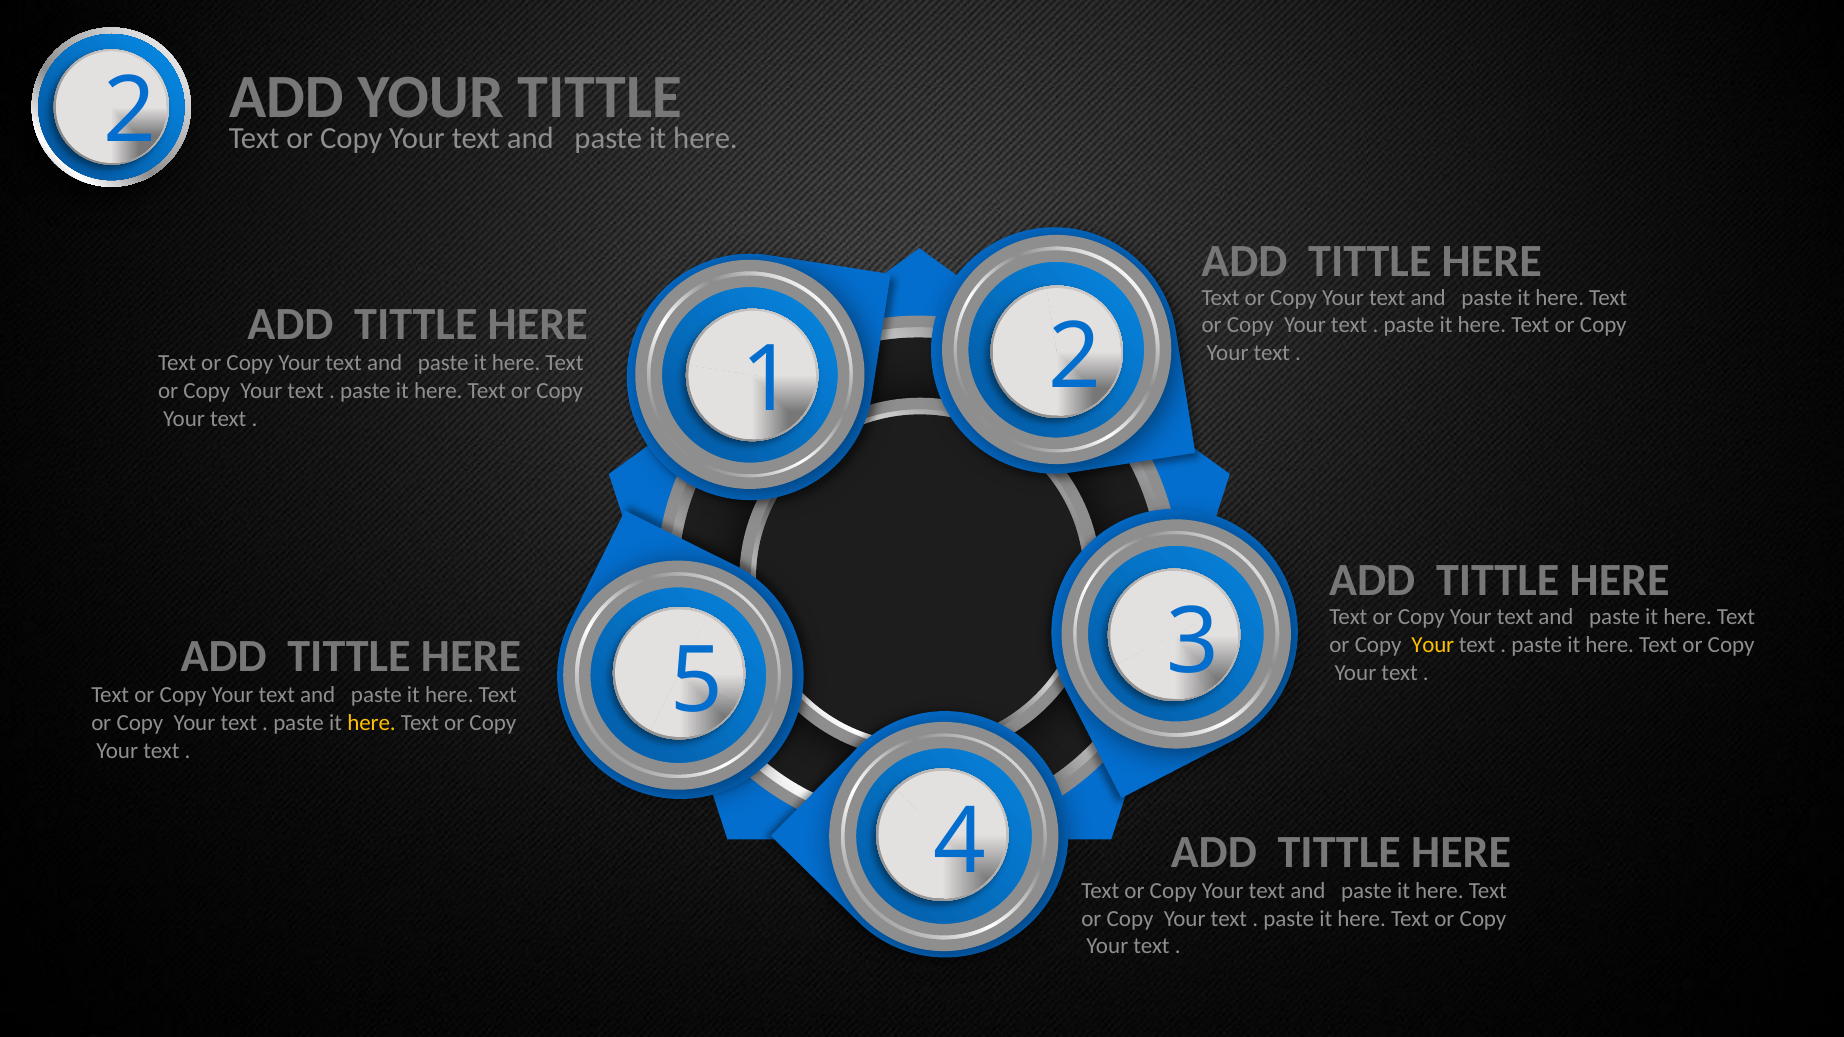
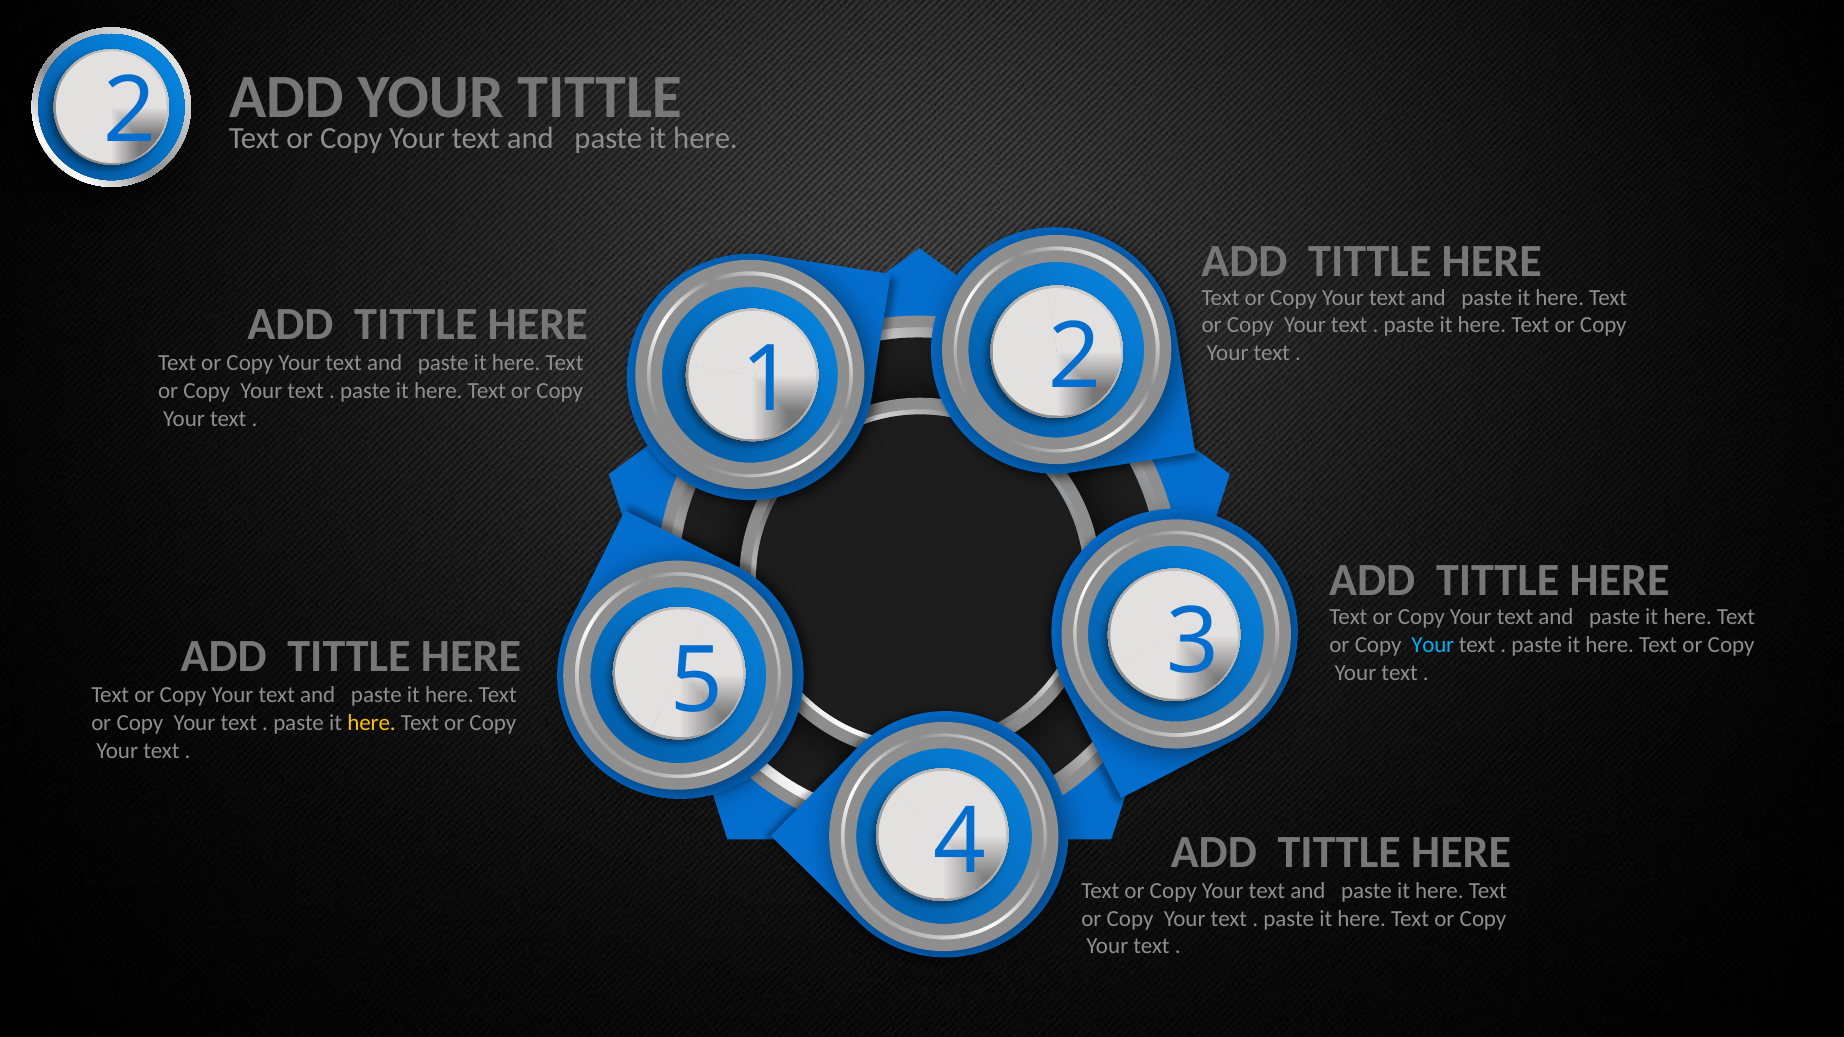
Your colour: yellow -> light blue (1433, 645)
